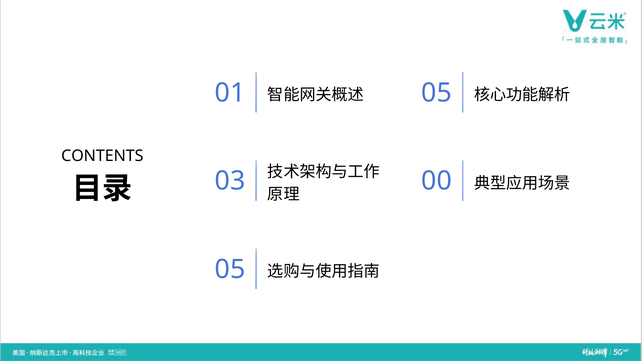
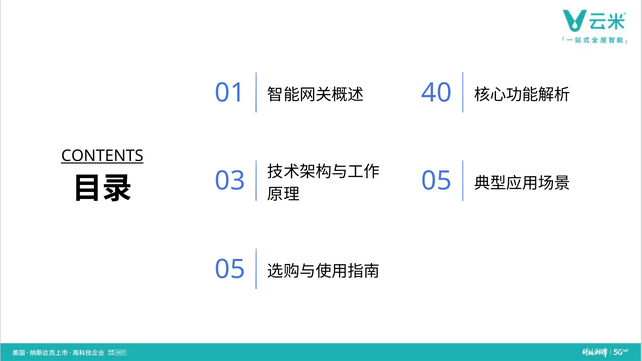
05: 05 -> 40 (437, 93)
CONTENTS underline: none -> present (102, 156)
00: 00 -> 05 (437, 181)
